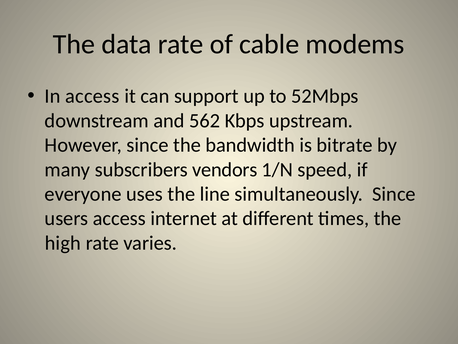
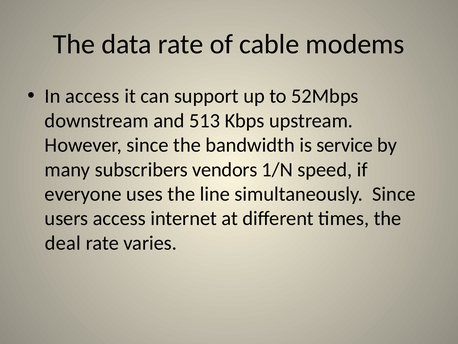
562: 562 -> 513 (205, 121)
bitrate: bitrate -> service (345, 145)
high: high -> deal (63, 243)
